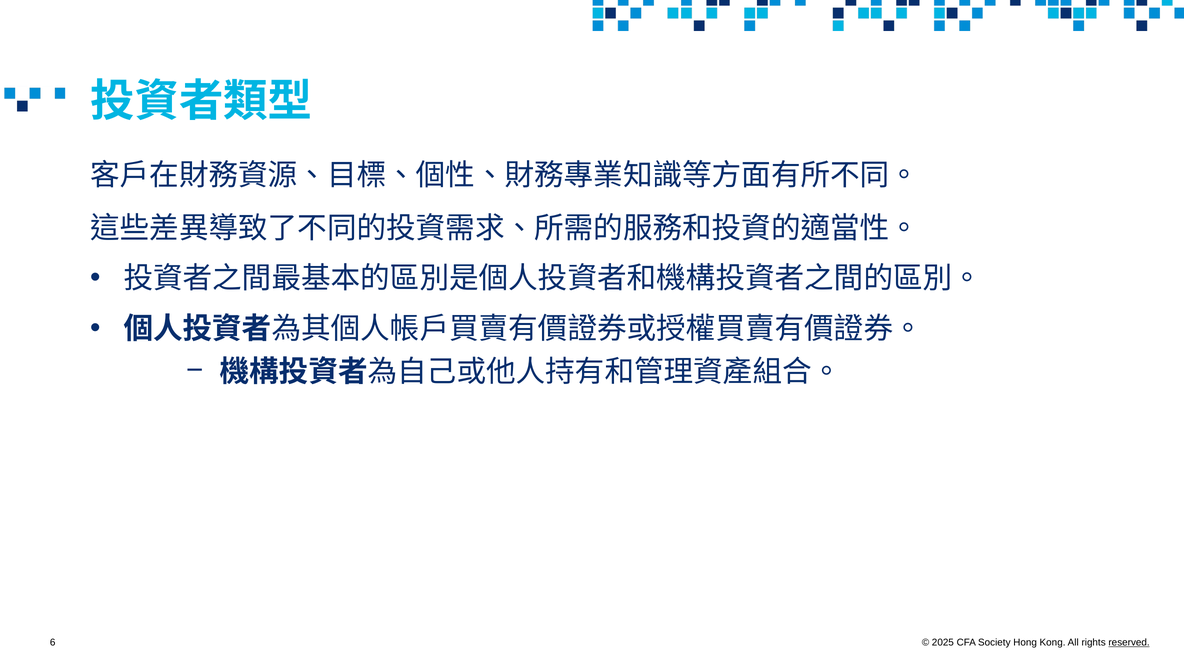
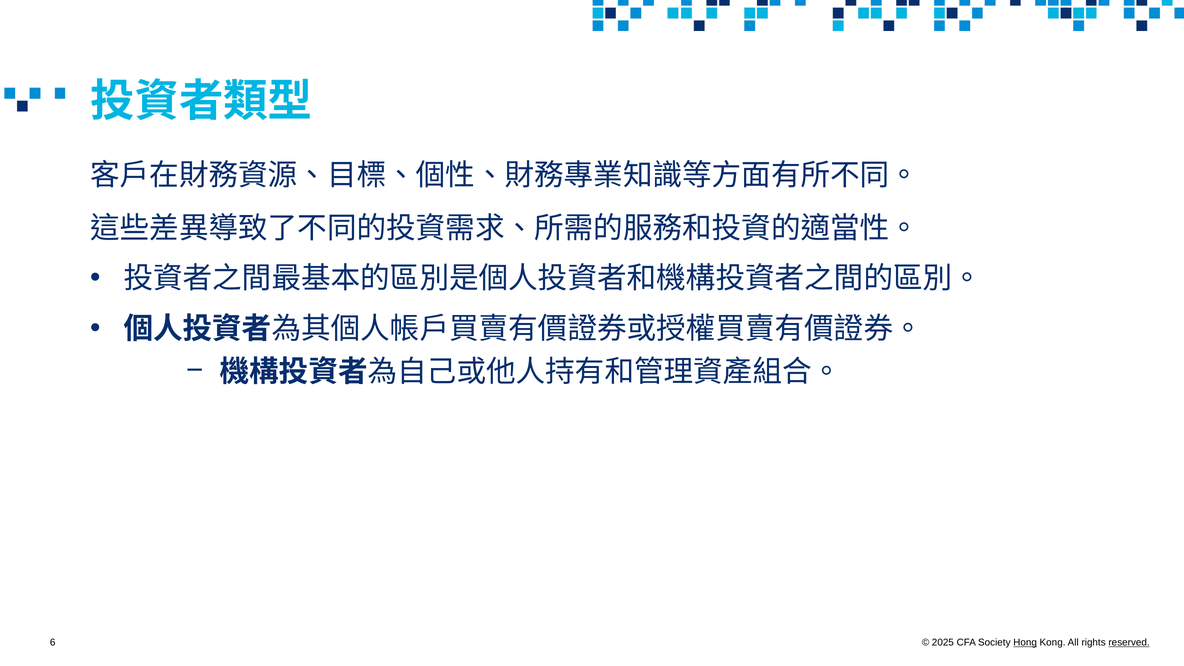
Hong underline: none -> present (1025, 642)
